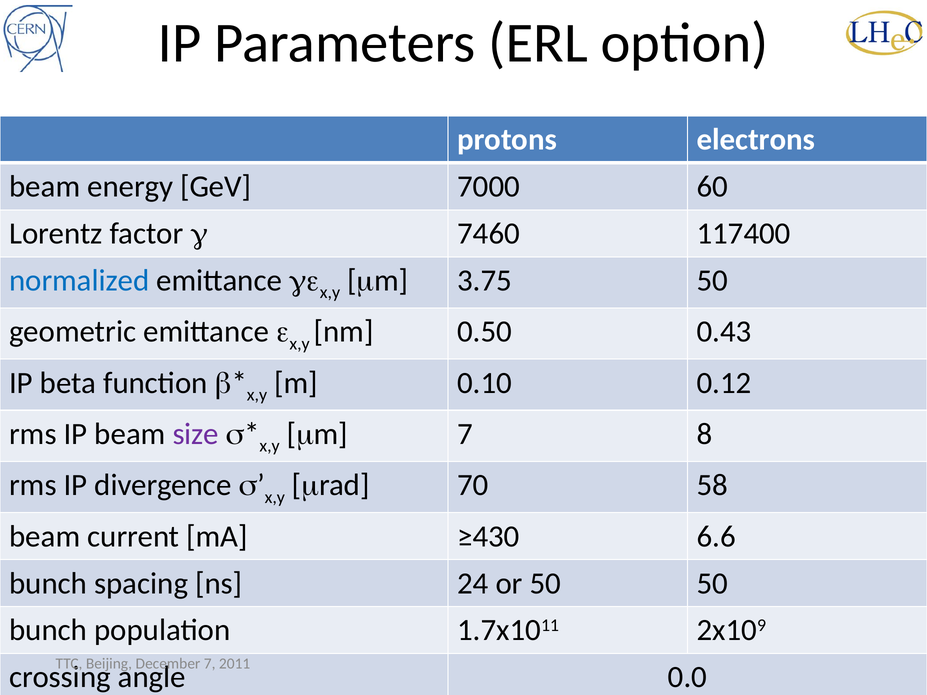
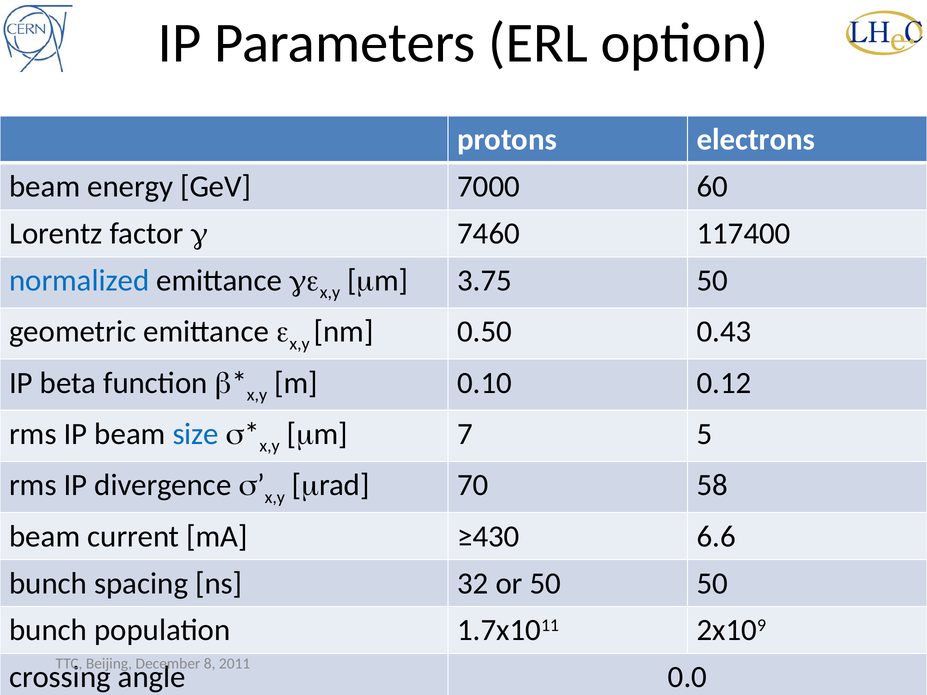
size colour: purple -> blue (196, 434)
8: 8 -> 5 (705, 434)
ns 24: 24 -> 32 (473, 584)
7: 7 -> 8 (210, 664)
